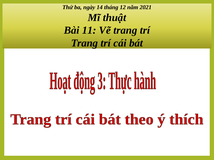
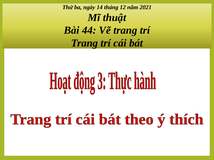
11: 11 -> 44 (89, 30)
